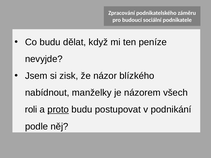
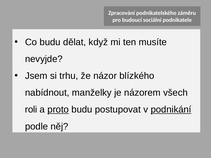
peníze: peníze -> musíte (153, 42)
zisk: zisk -> trhu (69, 76)
podnikání underline: none -> present (171, 110)
